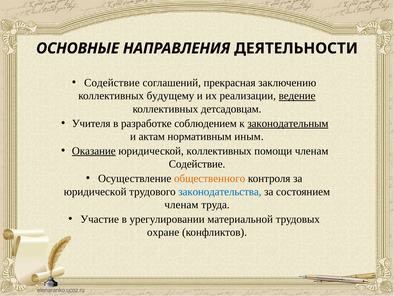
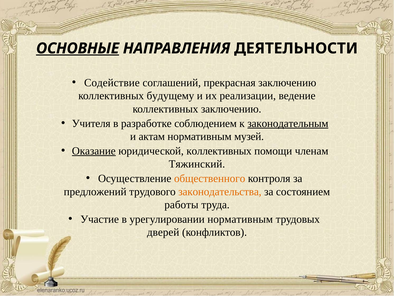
ОСНОВНЫЕ underline: none -> present (78, 48)
ведение underline: present -> none (297, 96)
коллективных детсадовцам: детсадовцам -> заключению (231, 109)
иным: иным -> музей (249, 136)
Содействие: Содействие -> Тяжинский (197, 164)
юридической: юридической -> предложений (95, 191)
законодательства colour: blue -> orange (220, 191)
членам: членам -> работы (181, 204)
урегулировании материальной: материальной -> нормативным (240, 219)
охране: охране -> дверей (163, 232)
